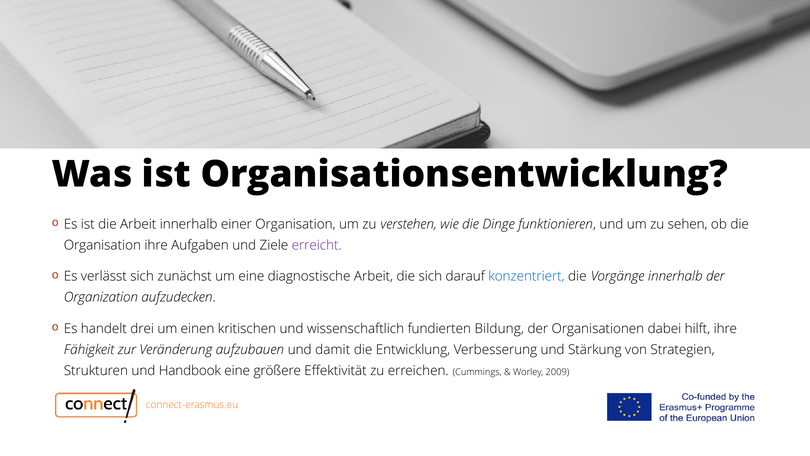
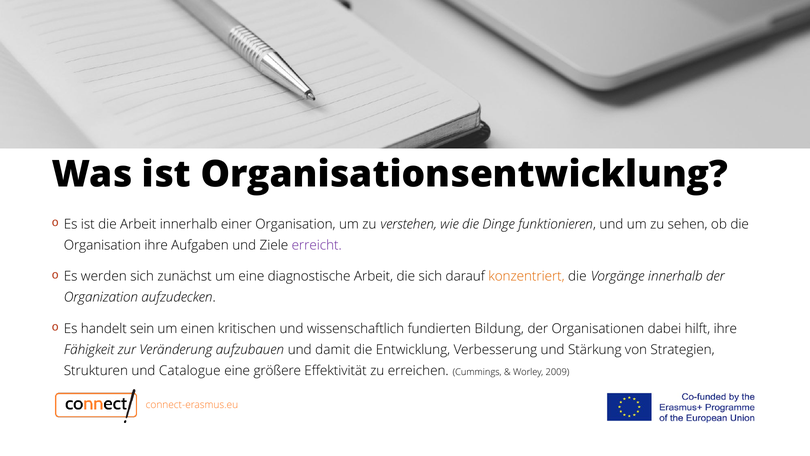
verlässt: verlässt -> werden (104, 276)
konzentriert colour: blue -> orange (526, 276)
drei: drei -> sein (142, 328)
Handbook: Handbook -> Catalogue (190, 370)
